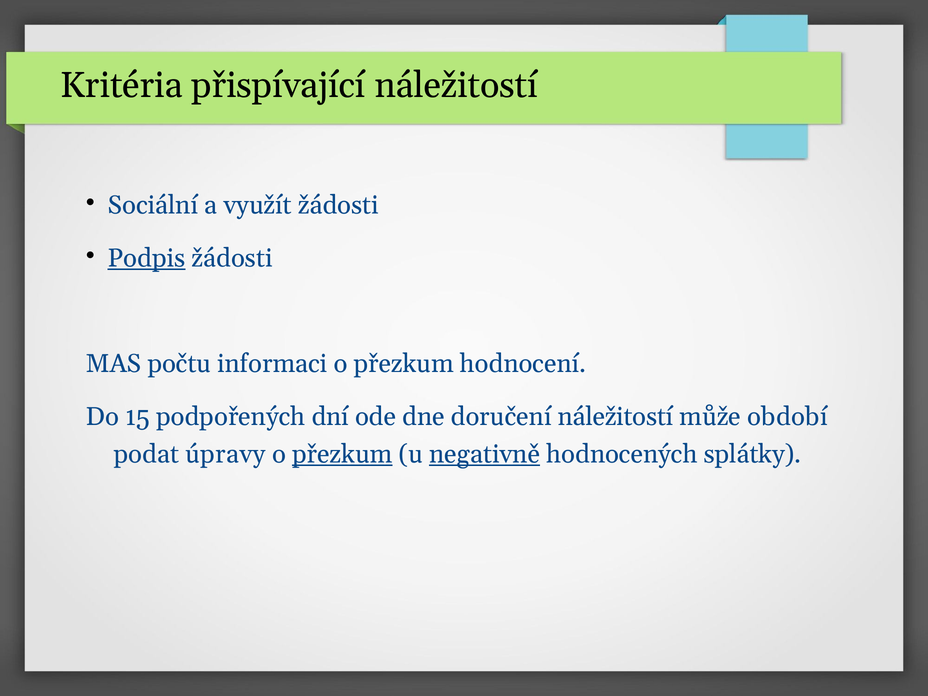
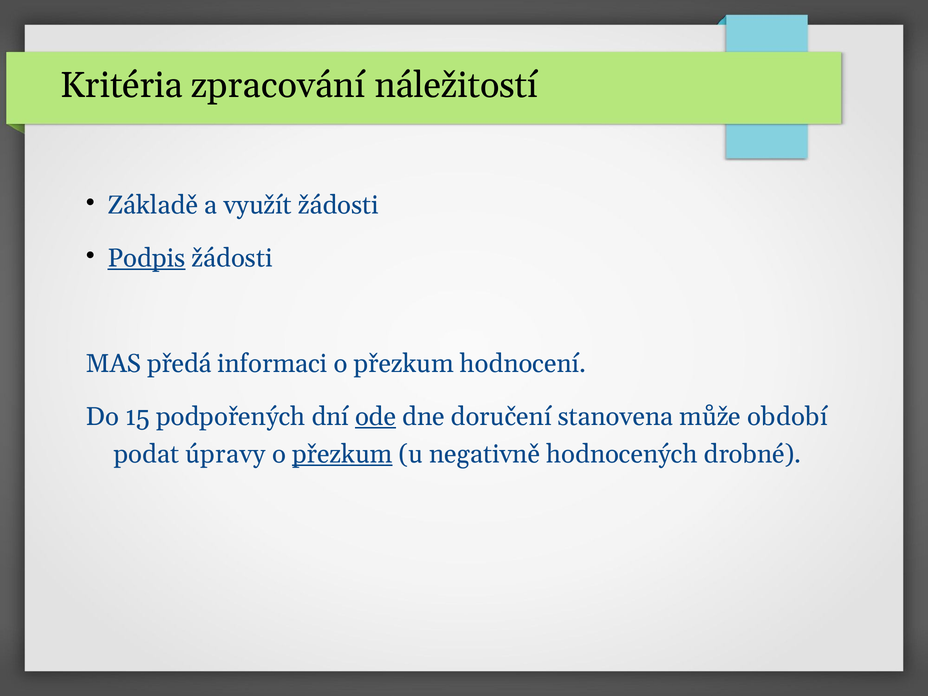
přispívající: přispívající -> zpracování (278, 85)
Sociální: Sociální -> Základě (153, 205)
počtu: počtu -> předá (179, 364)
ode underline: none -> present (376, 417)
doručení náležitostí: náležitostí -> stanovena (615, 417)
negativně underline: present -> none (485, 454)
splátky: splátky -> drobné (752, 454)
